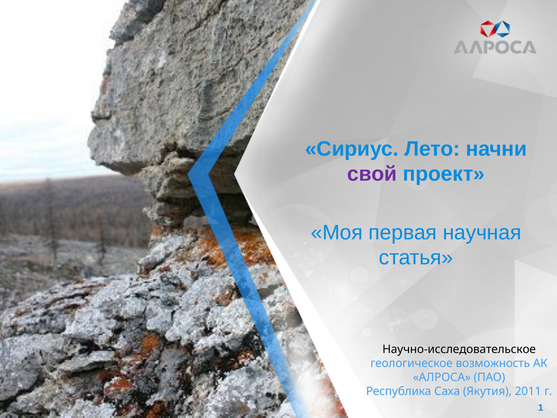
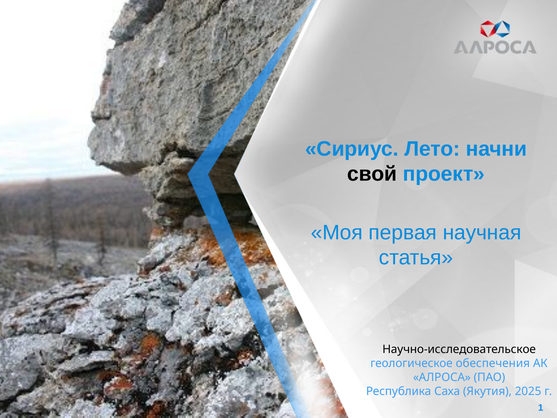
свой colour: purple -> black (372, 174)
возможность: возможность -> обеспечения (493, 363)
2011: 2011 -> 2025 (528, 391)
